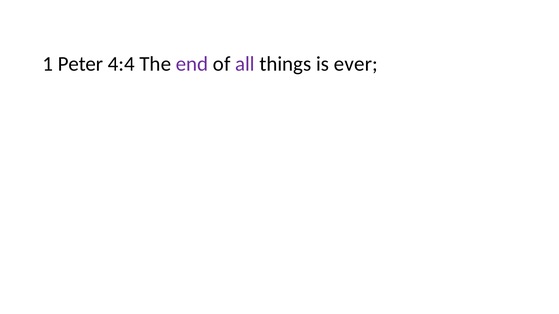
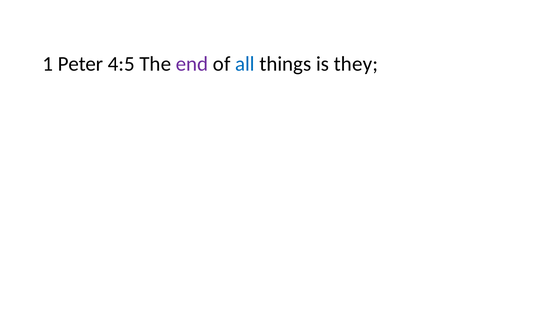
4:4: 4:4 -> 4:5 (121, 64)
all colour: purple -> blue (245, 64)
ever: ever -> they (356, 64)
